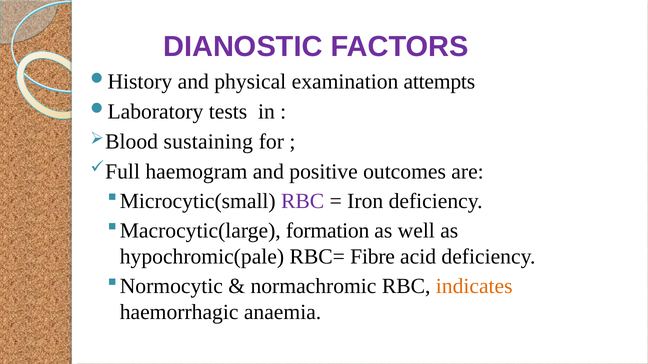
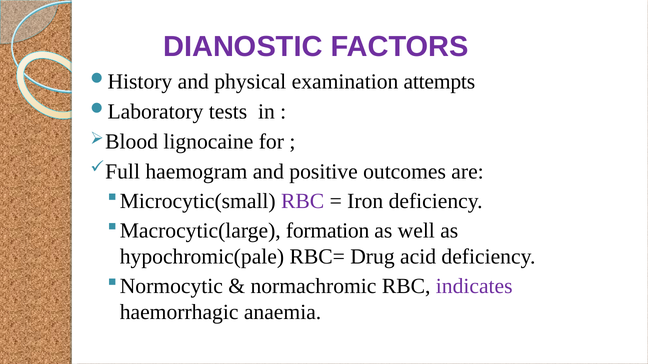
sustaining: sustaining -> lignocaine (208, 142)
Fibre: Fibre -> Drug (372, 257)
indicates colour: orange -> purple (474, 286)
